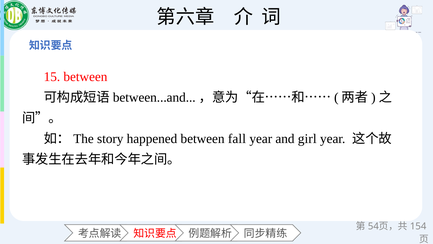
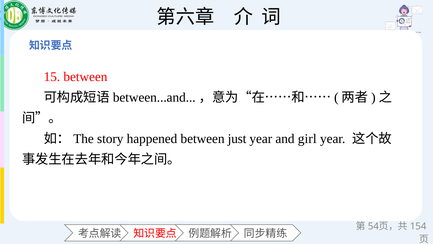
fall: fall -> just (237, 139)
